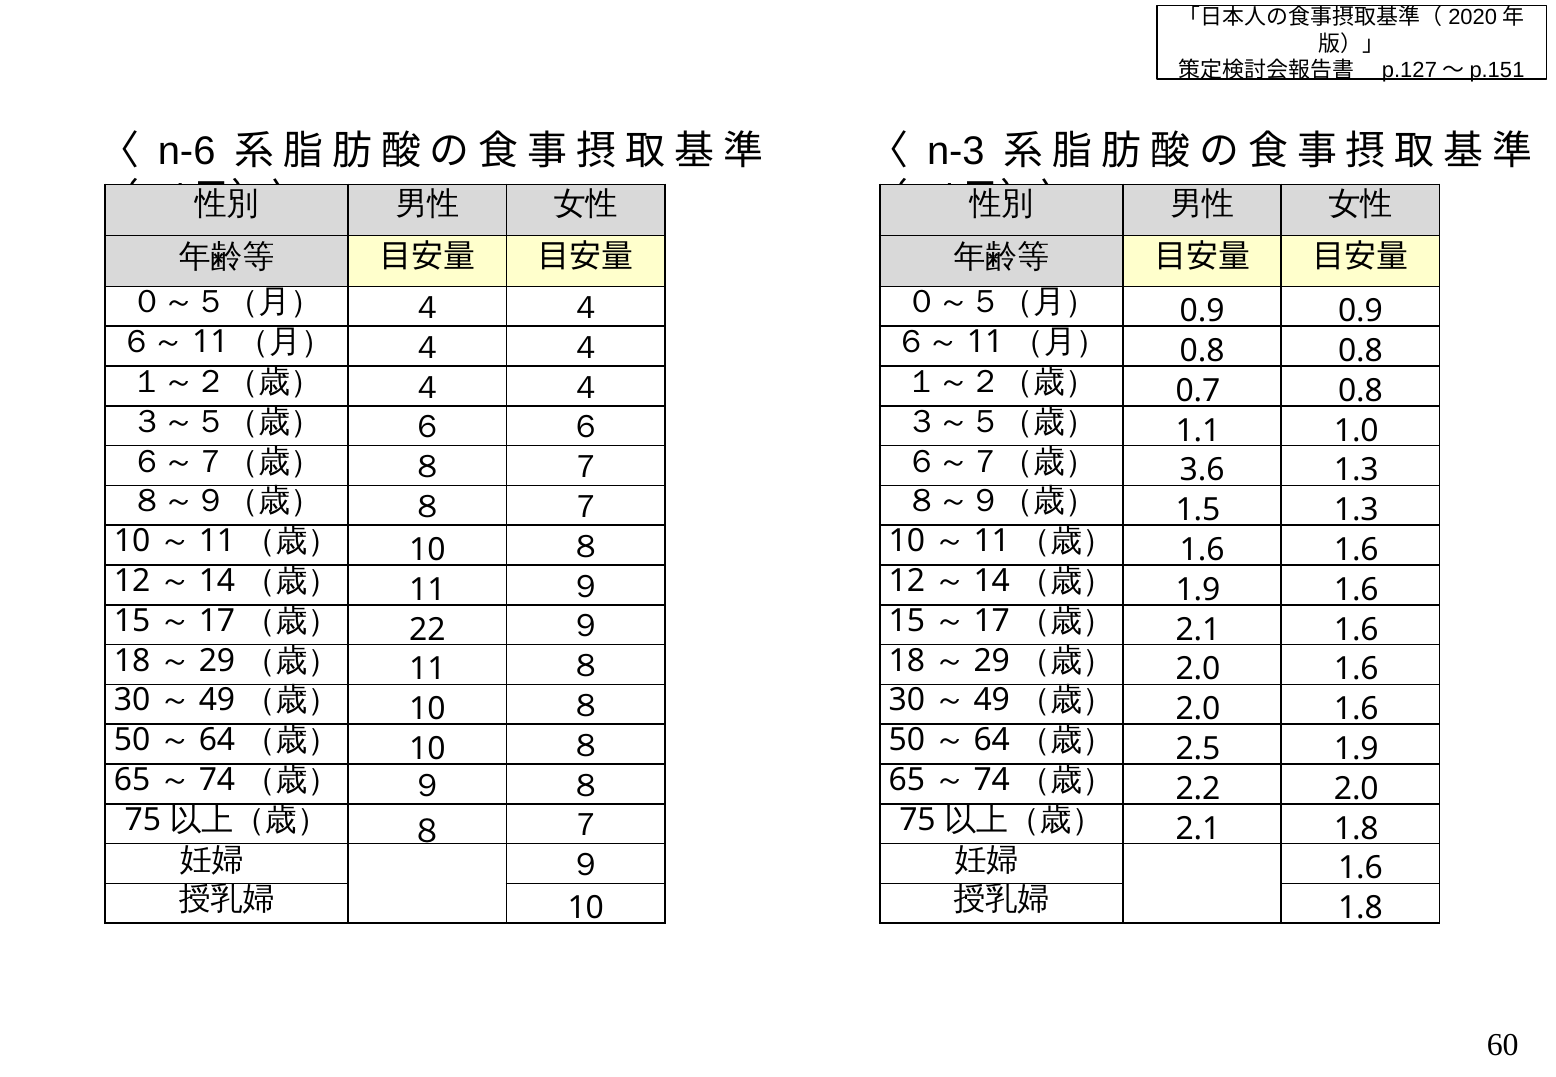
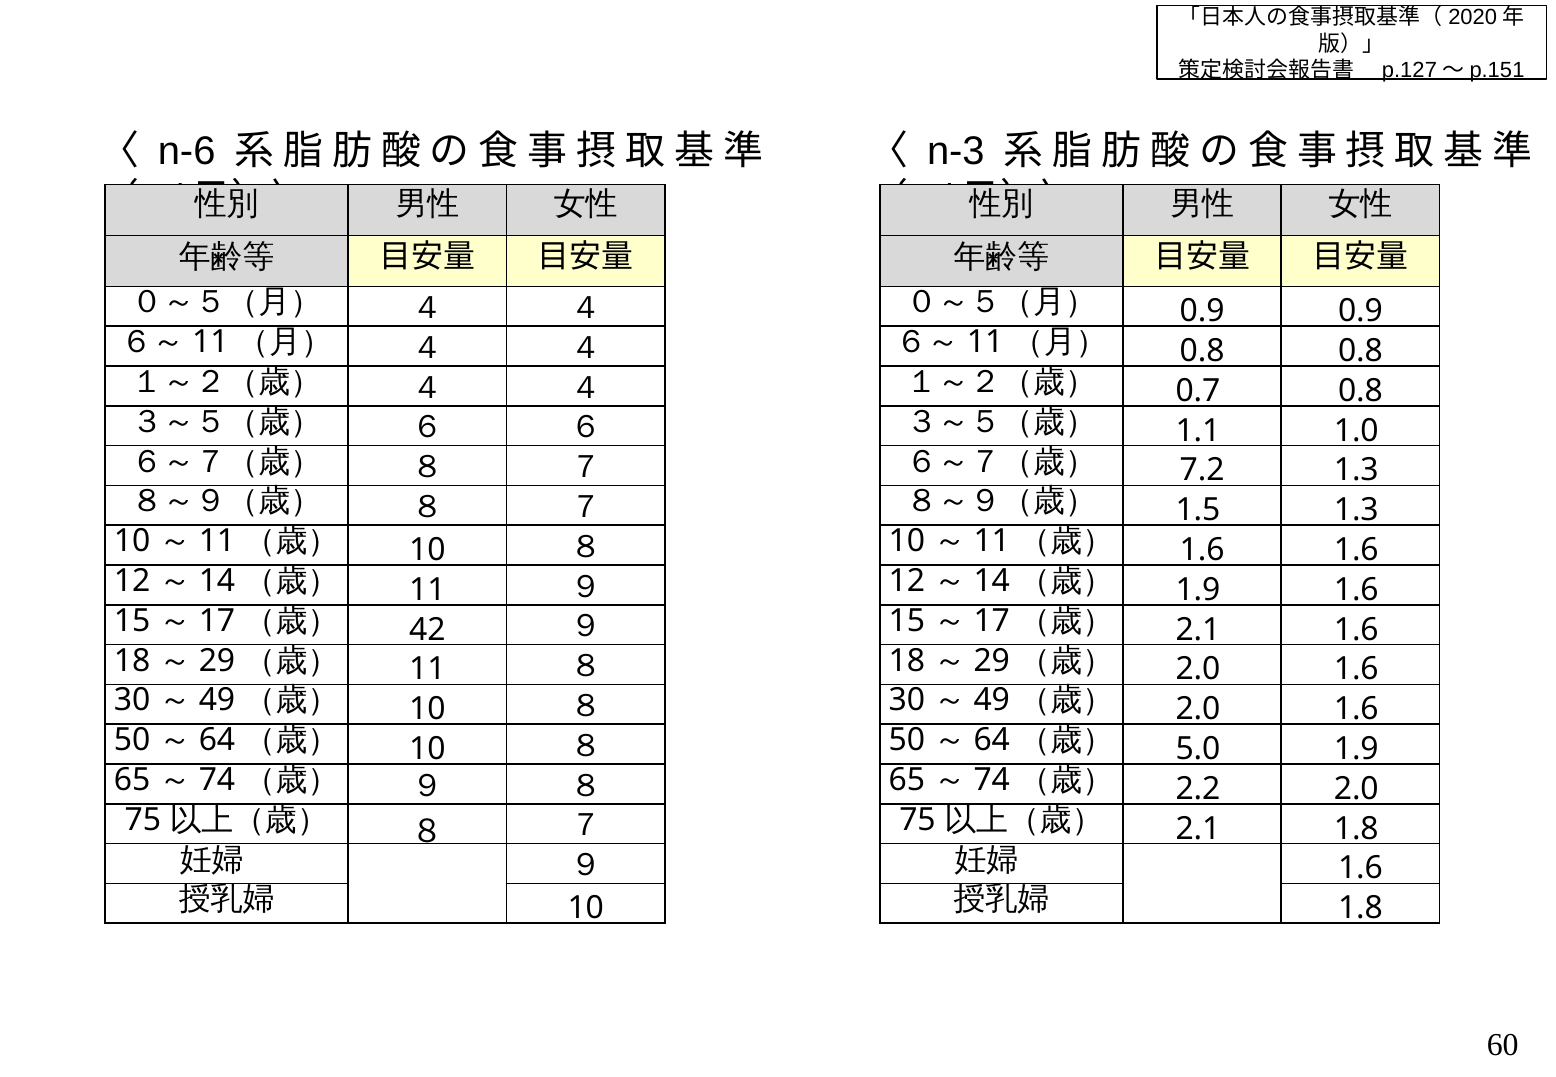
3.6: 3.6 -> 7.2 (1202, 471)
22: 22 -> 42 (427, 630)
2.5: 2.5 -> 5.0 (1198, 749)
